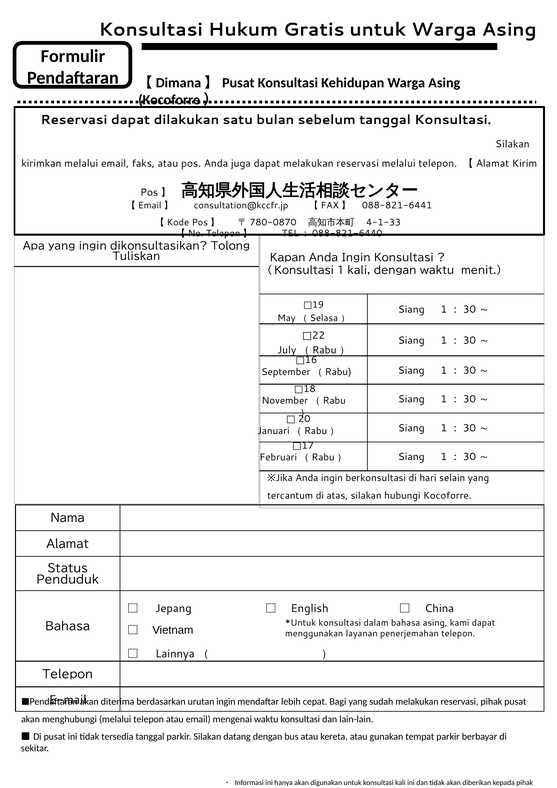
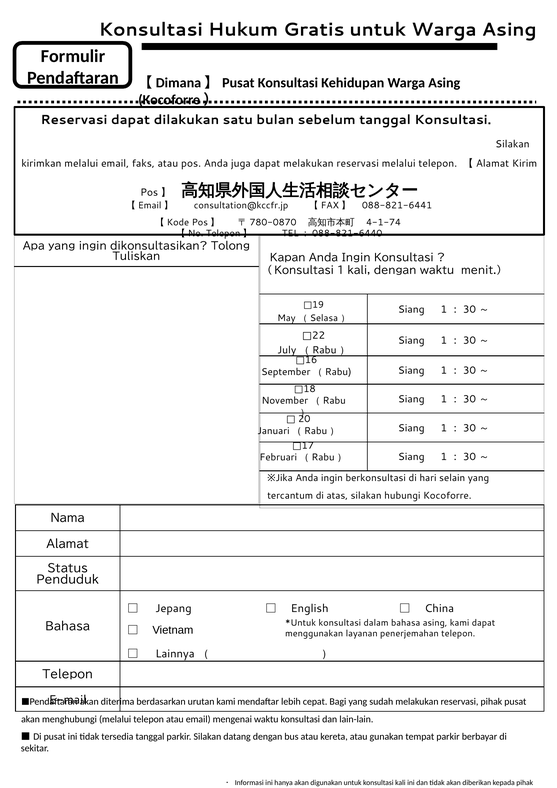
4-1-33: 4-1-33 -> 4-1-74 (384, 222)
urutan ingin: ingin -> kami (226, 702)
